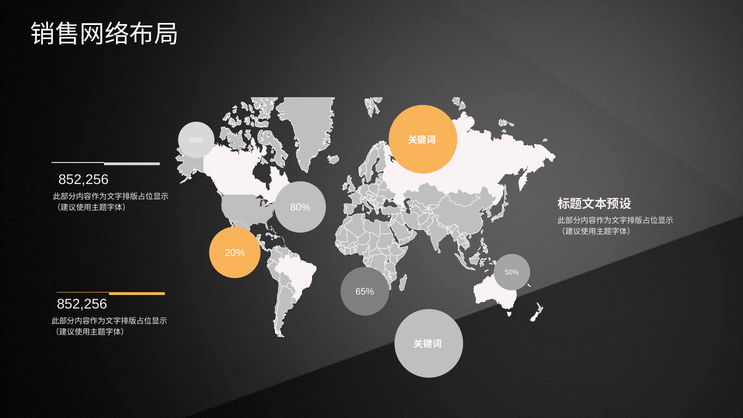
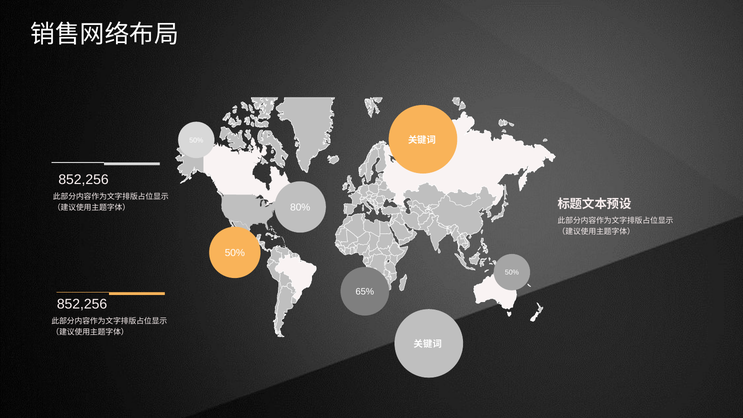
20%: 20% -> 50% (235, 253)
